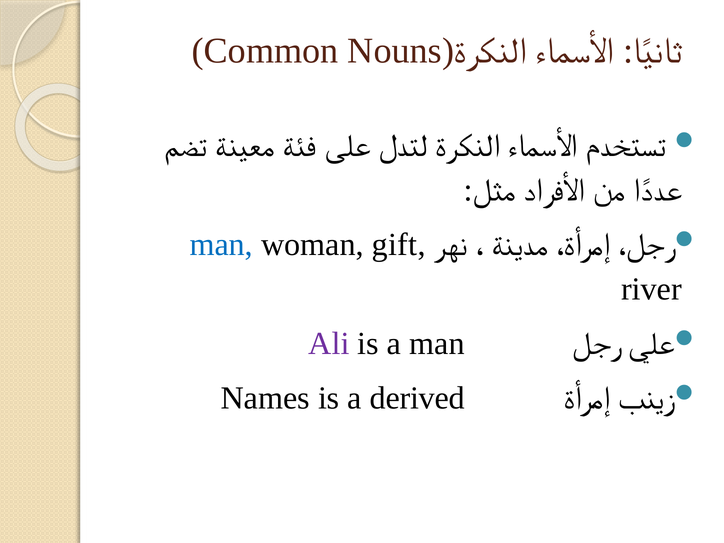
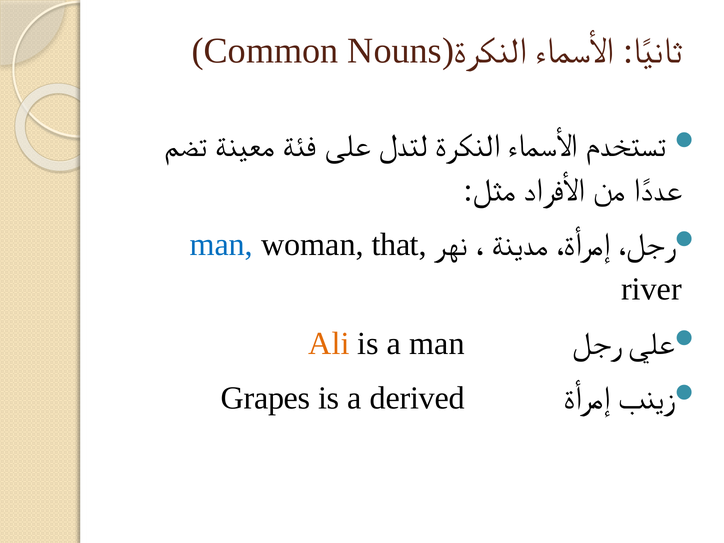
gift: gift -> that (399, 245)
Ali colour: purple -> orange (329, 343)
Names: Names -> Grapes (265, 398)
